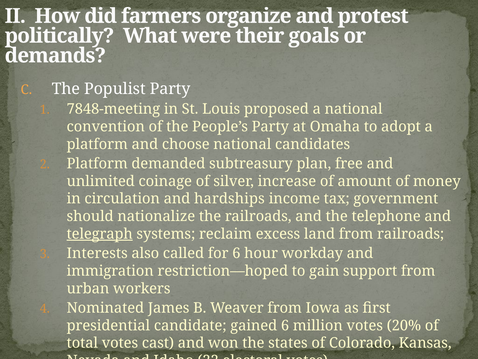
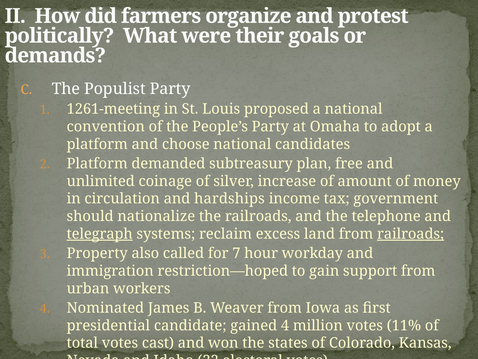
7848-meeting: 7848-meeting -> 1261-meeting (113, 109)
railroads underline: none -> present (411, 234)
Interests: Interests -> Property (97, 253)
for 6: 6 -> 7 (236, 253)
gained 6: 6 -> 4 (285, 325)
20%: 20% -> 11% (404, 325)
